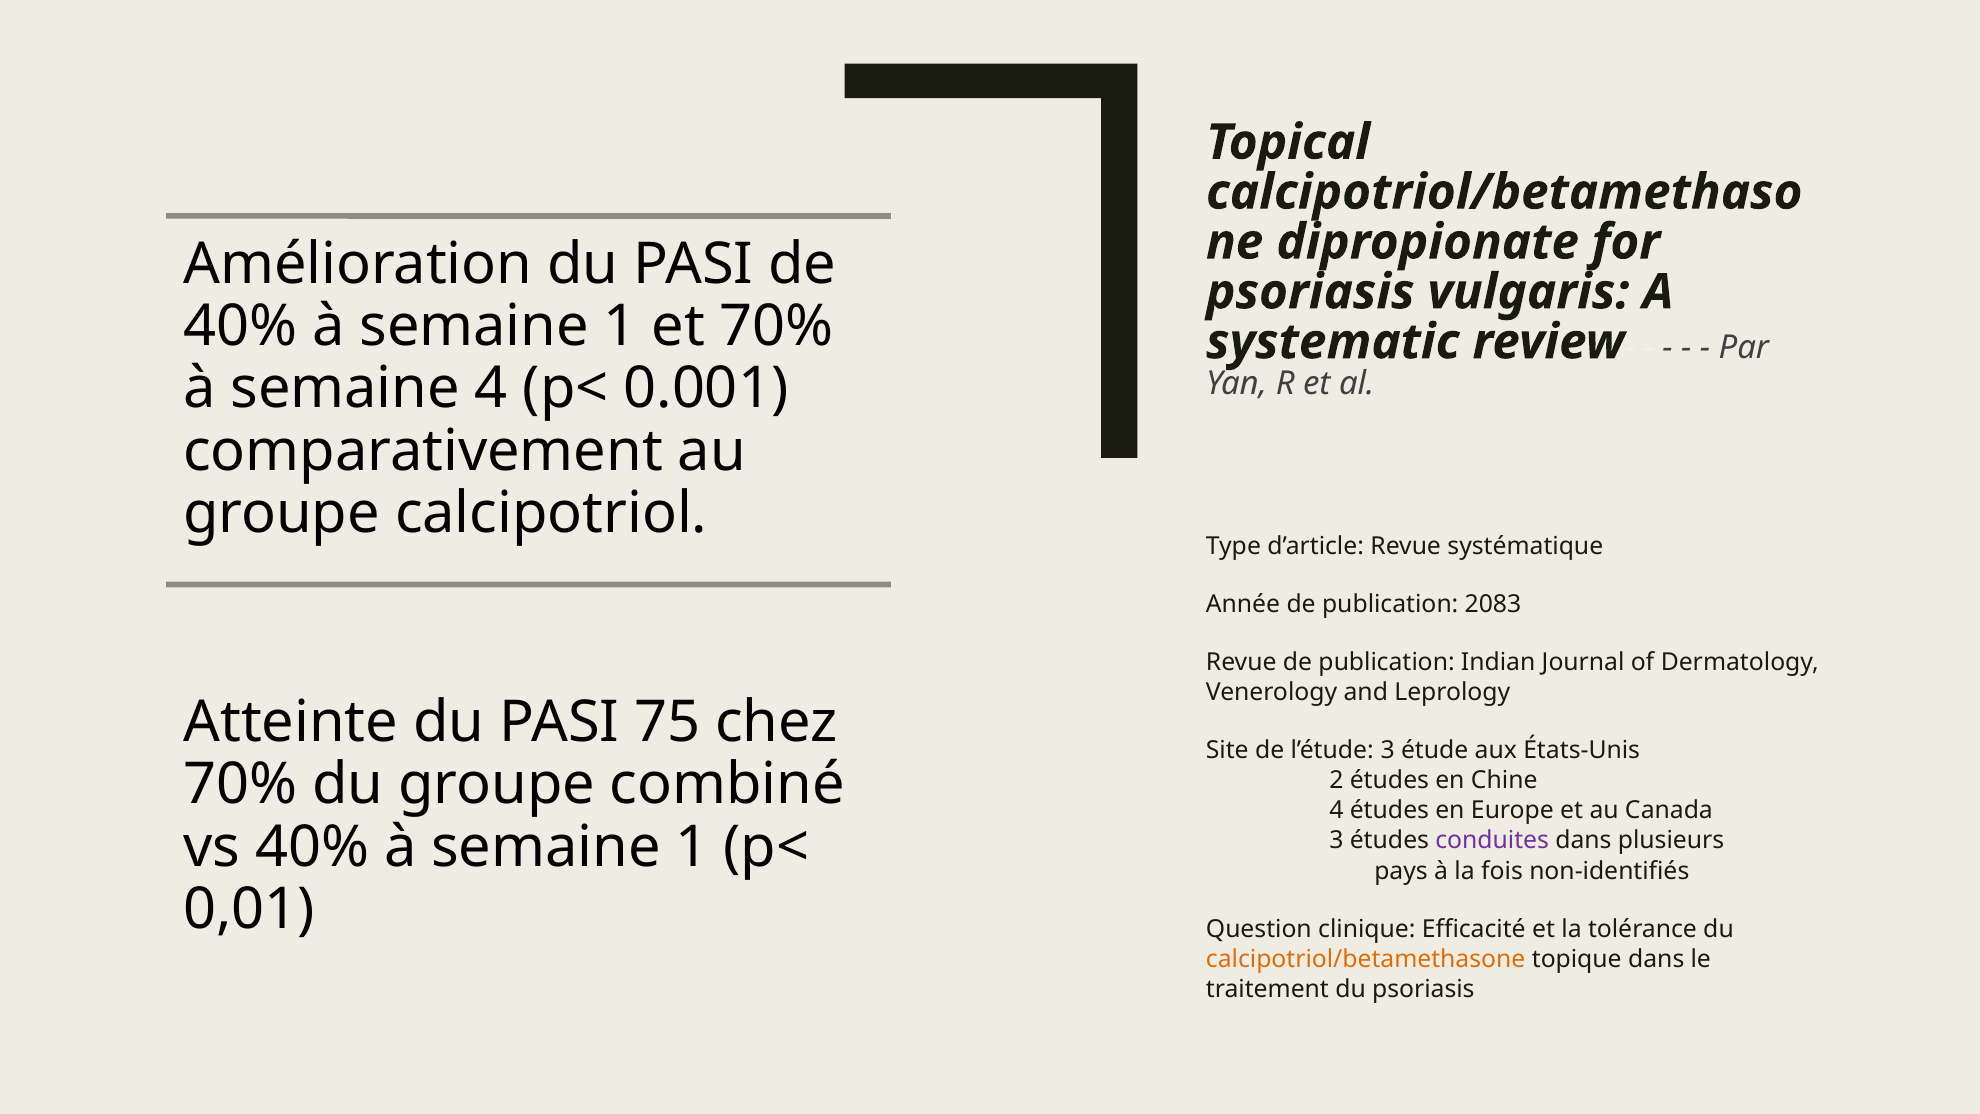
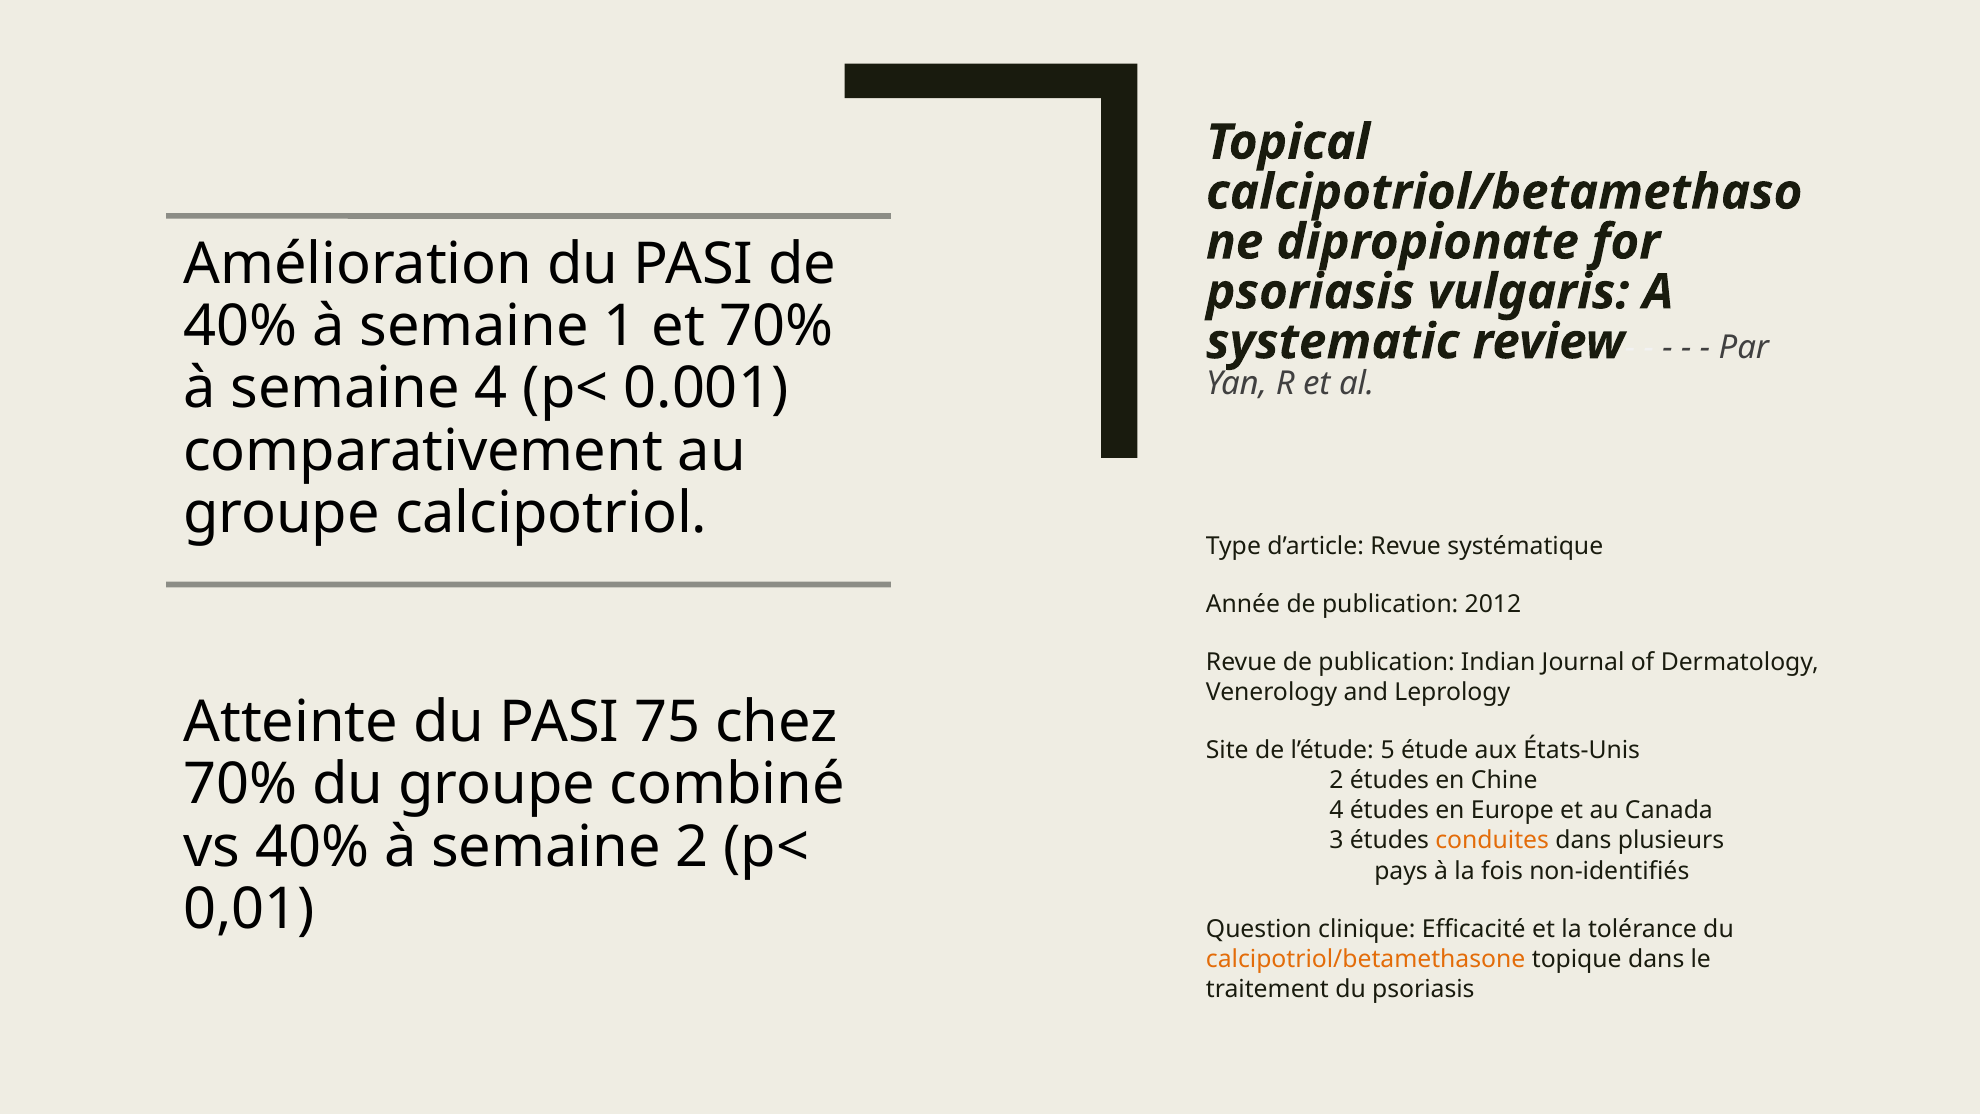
2083: 2083 -> 2012 (1493, 604)
l’étude 3: 3 -> 5 (1388, 750)
1: 1 -> 2 (692, 847)
conduites colour: purple -> orange (1492, 841)
